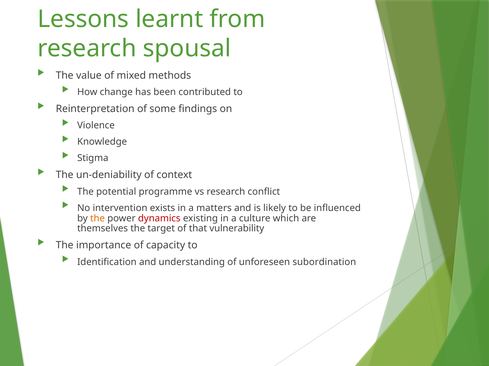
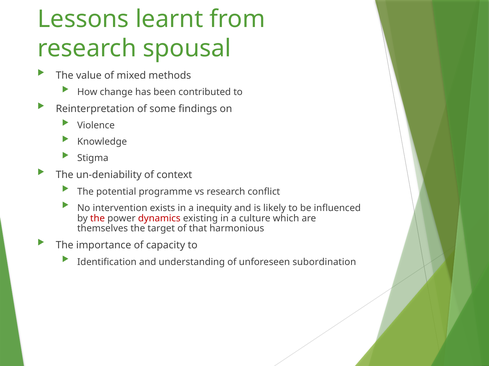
matters: matters -> inequity (214, 208)
the colour: orange -> red (98, 219)
vulnerability: vulnerability -> harmonious (237, 229)
